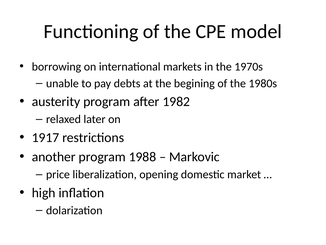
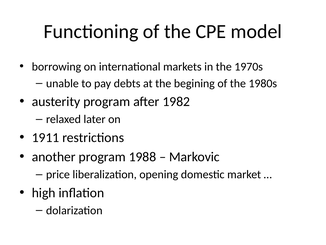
1917: 1917 -> 1911 (46, 137)
